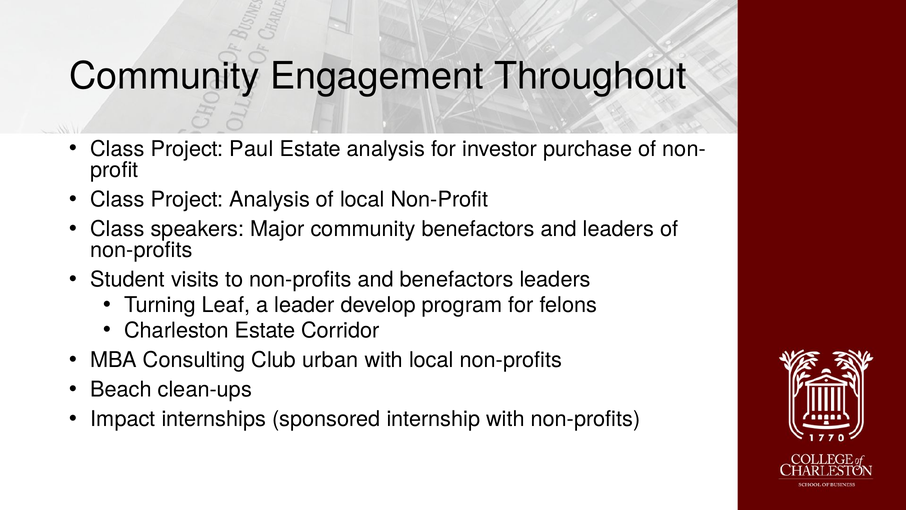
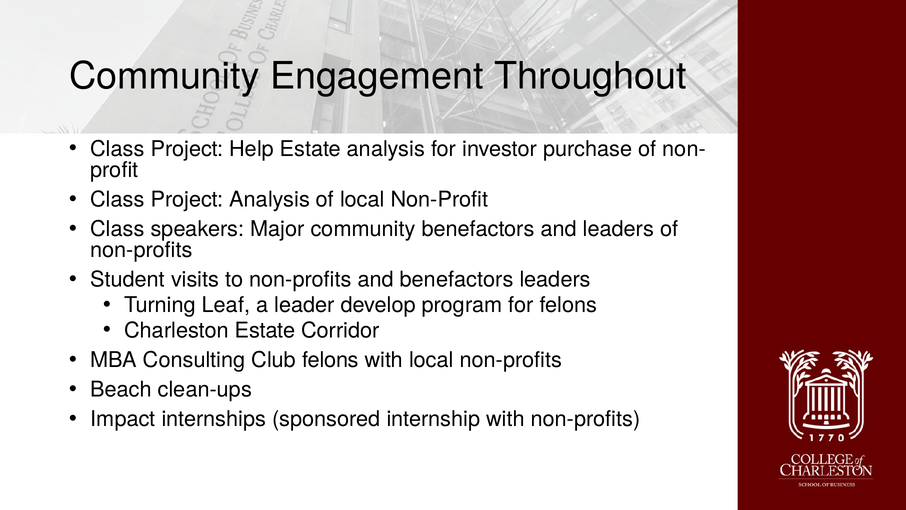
Paul: Paul -> Help (252, 149)
Club urban: urban -> felons (330, 360)
